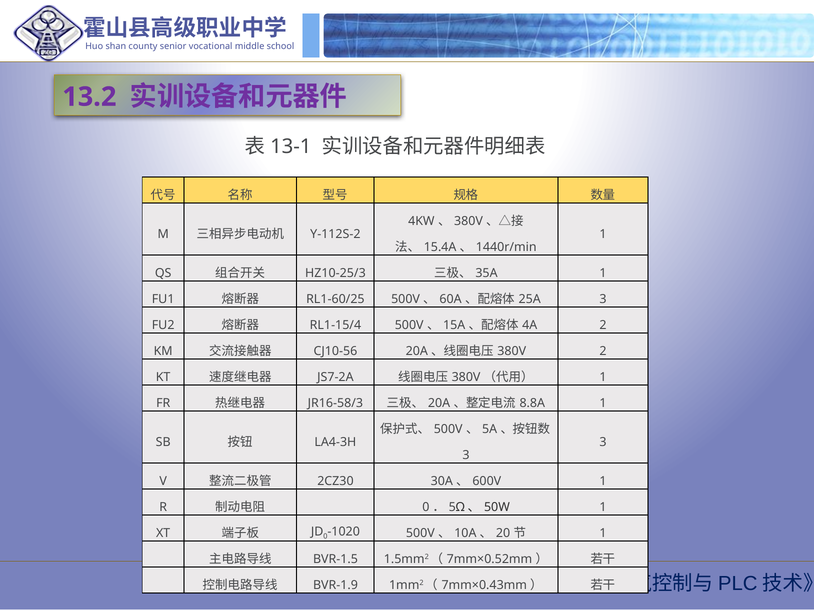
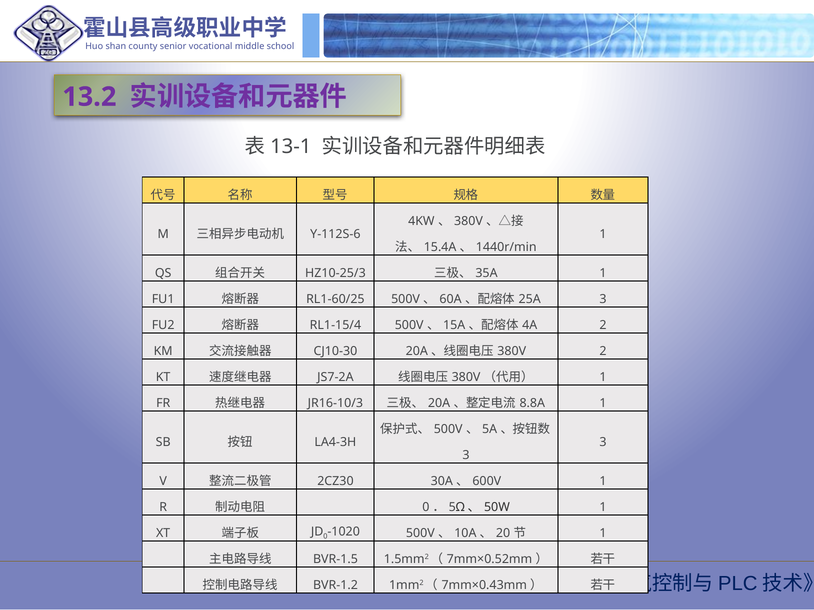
Y-112S-2: Y-112S-2 -> Y-112S-6 (335, 234)
CJ10-56: CJ10-56 -> CJ10-30 (335, 351)
JR16-58/3: JR16-58/3 -> JR16-10/3 (335, 403)
BVR-1.9: BVR-1.9 -> BVR-1.2 (335, 586)
